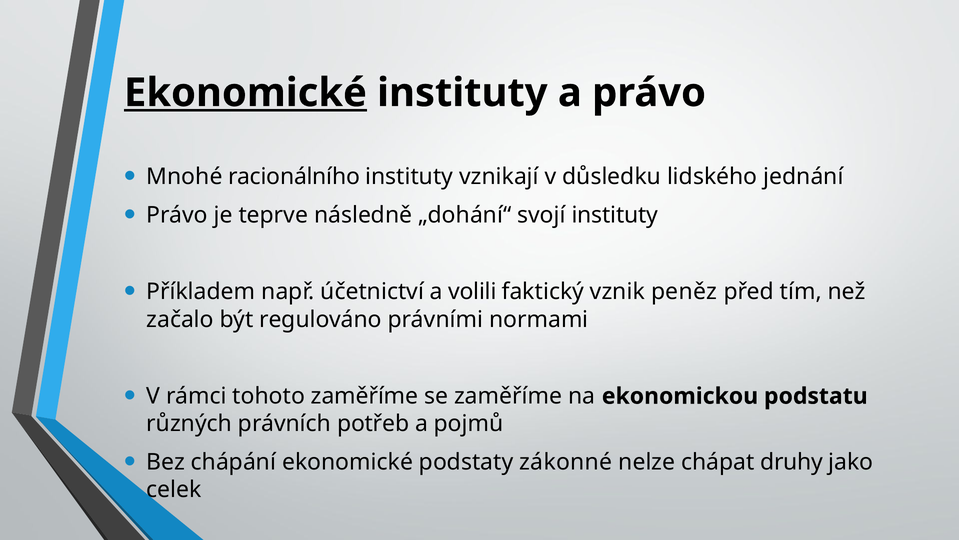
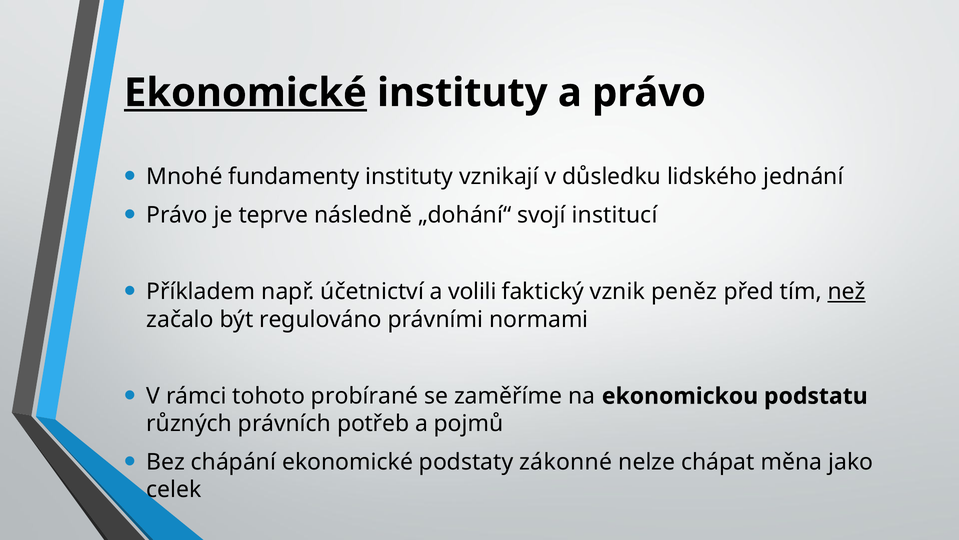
racionálního: racionálního -> fundamenty (294, 177)
svojí instituty: instituty -> institucí (615, 215)
než underline: none -> present (846, 292)
tohoto zaměříme: zaměříme -> probírané (365, 396)
druhy: druhy -> měna (791, 462)
